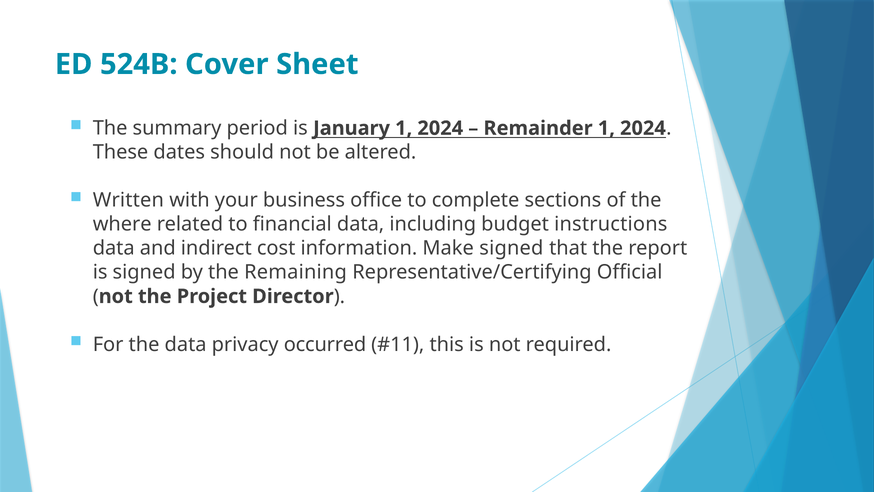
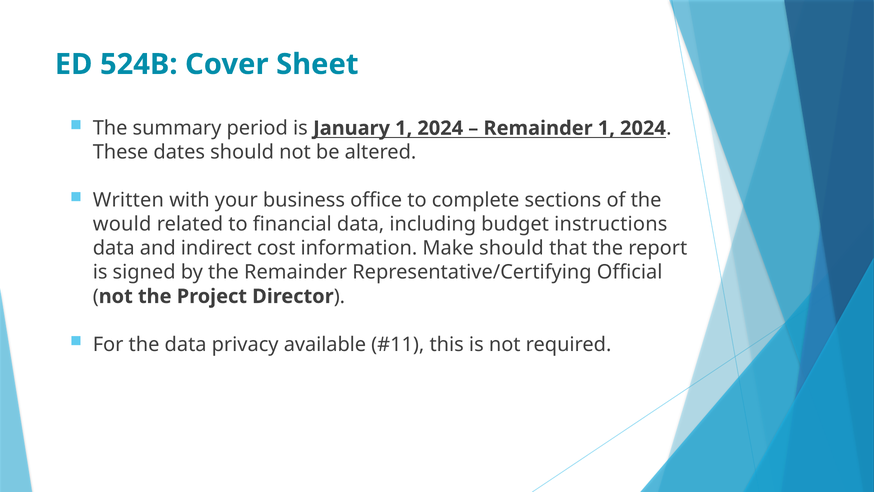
where: where -> would (122, 224)
Make signed: signed -> should (511, 248)
the Remaining: Remaining -> Remainder (296, 272)
occurred: occurred -> available (325, 344)
